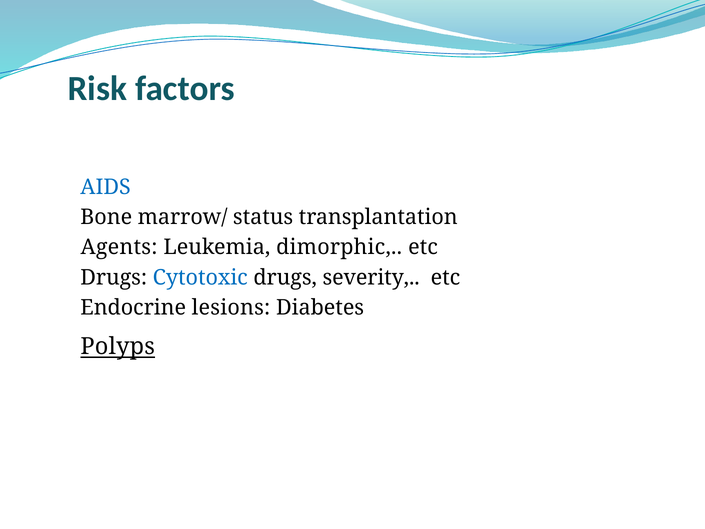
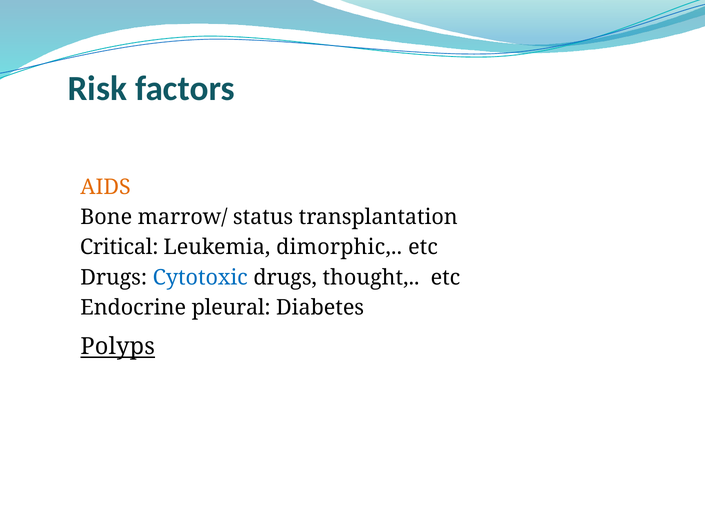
AIDS colour: blue -> orange (106, 187)
Agents: Agents -> Critical (119, 247)
severity: severity -> thought (371, 277)
lesions: lesions -> pleural (231, 307)
